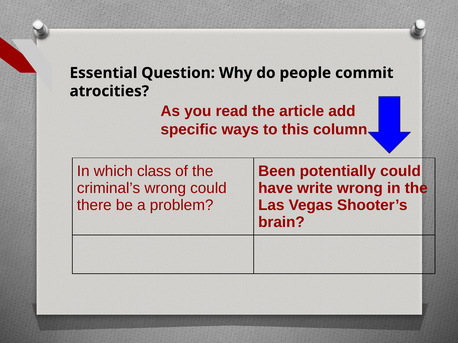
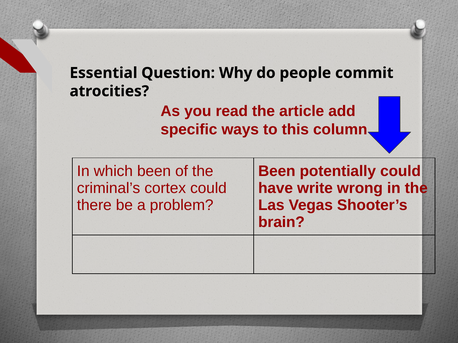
which class: class -> been (154, 171)
criminal’s wrong: wrong -> cortex (165, 188)
